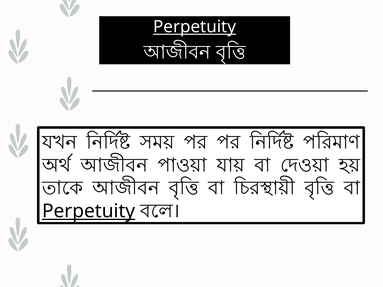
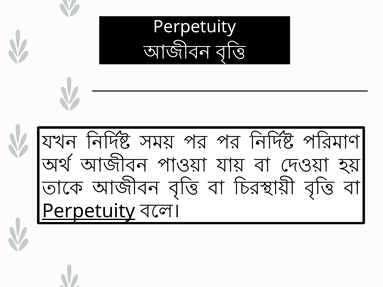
Perpetuity underline: present -> none (195, 27)
